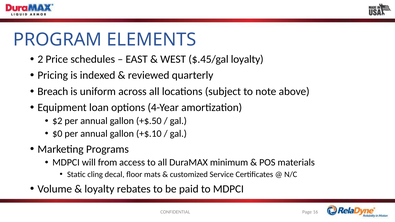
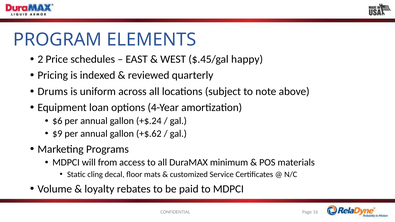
$.45/gal loyalty: loyalty -> happy (247, 59)
Breach: Breach -> Drums (53, 92)
$2: $2 -> $6 (57, 121)
+$.50: +$.50 -> +$.24 (149, 121)
$0: $0 -> $9 (57, 134)
+$.10: +$.10 -> +$.62 (149, 134)
